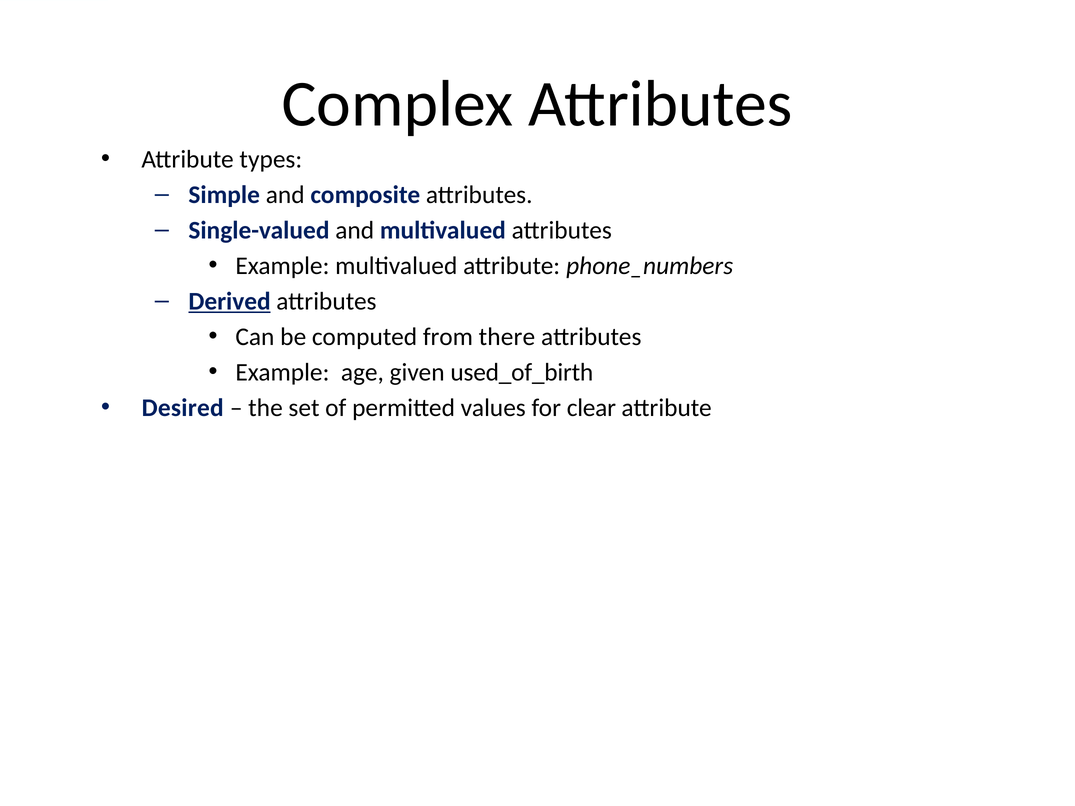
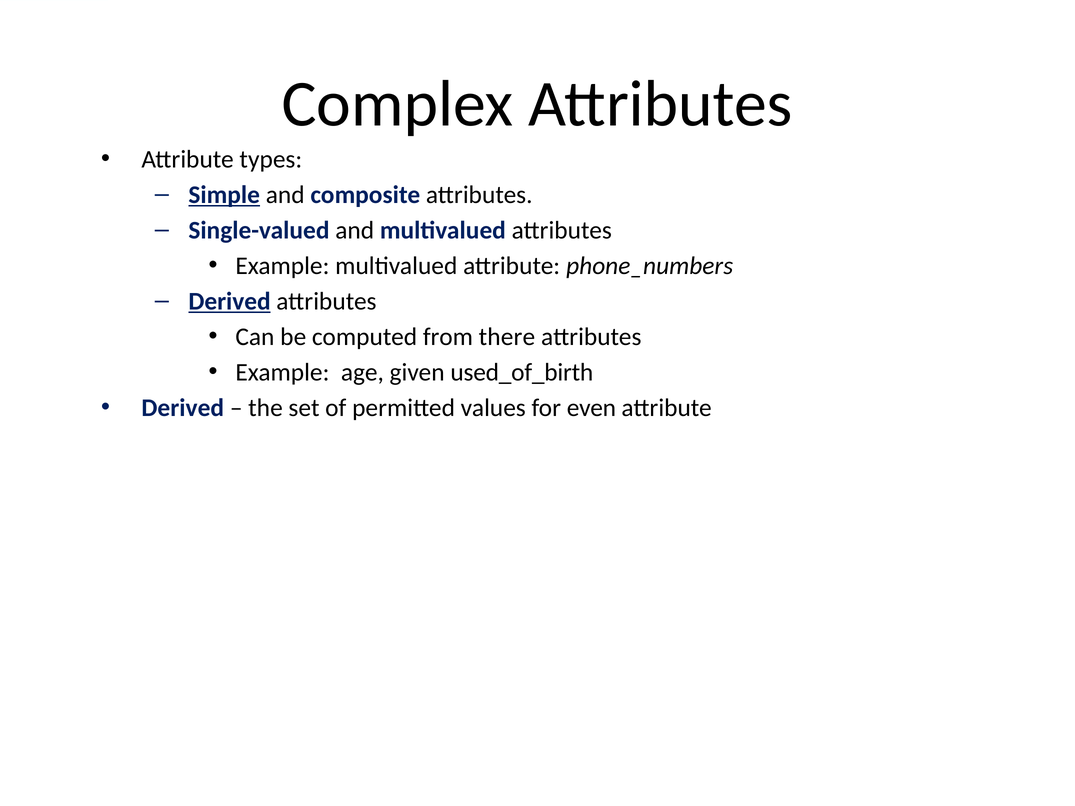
Simple underline: none -> present (224, 195)
Desired: Desired -> Derived (183, 408)
clear: clear -> even (591, 408)
